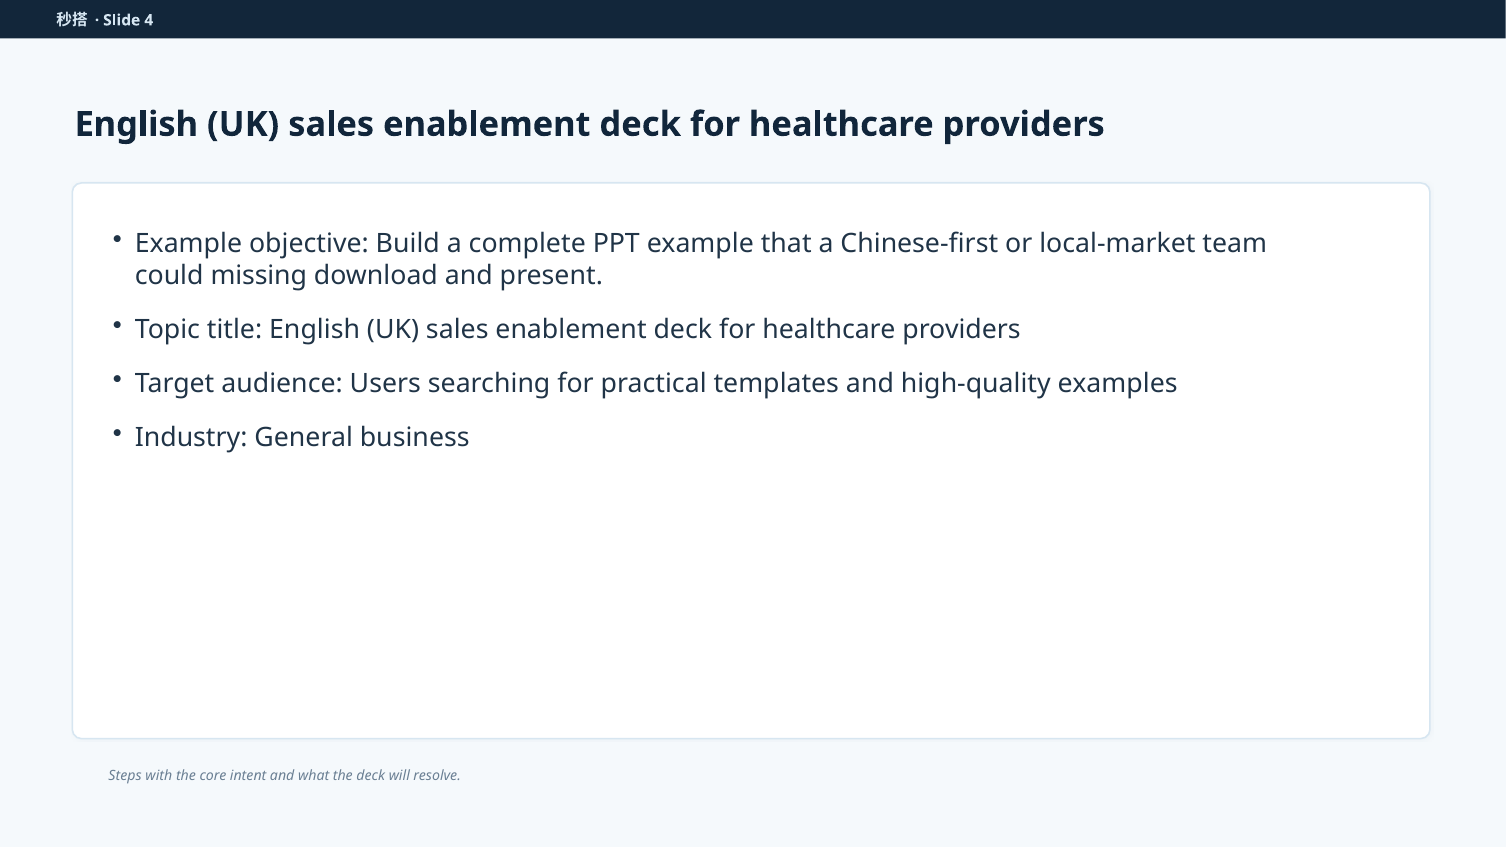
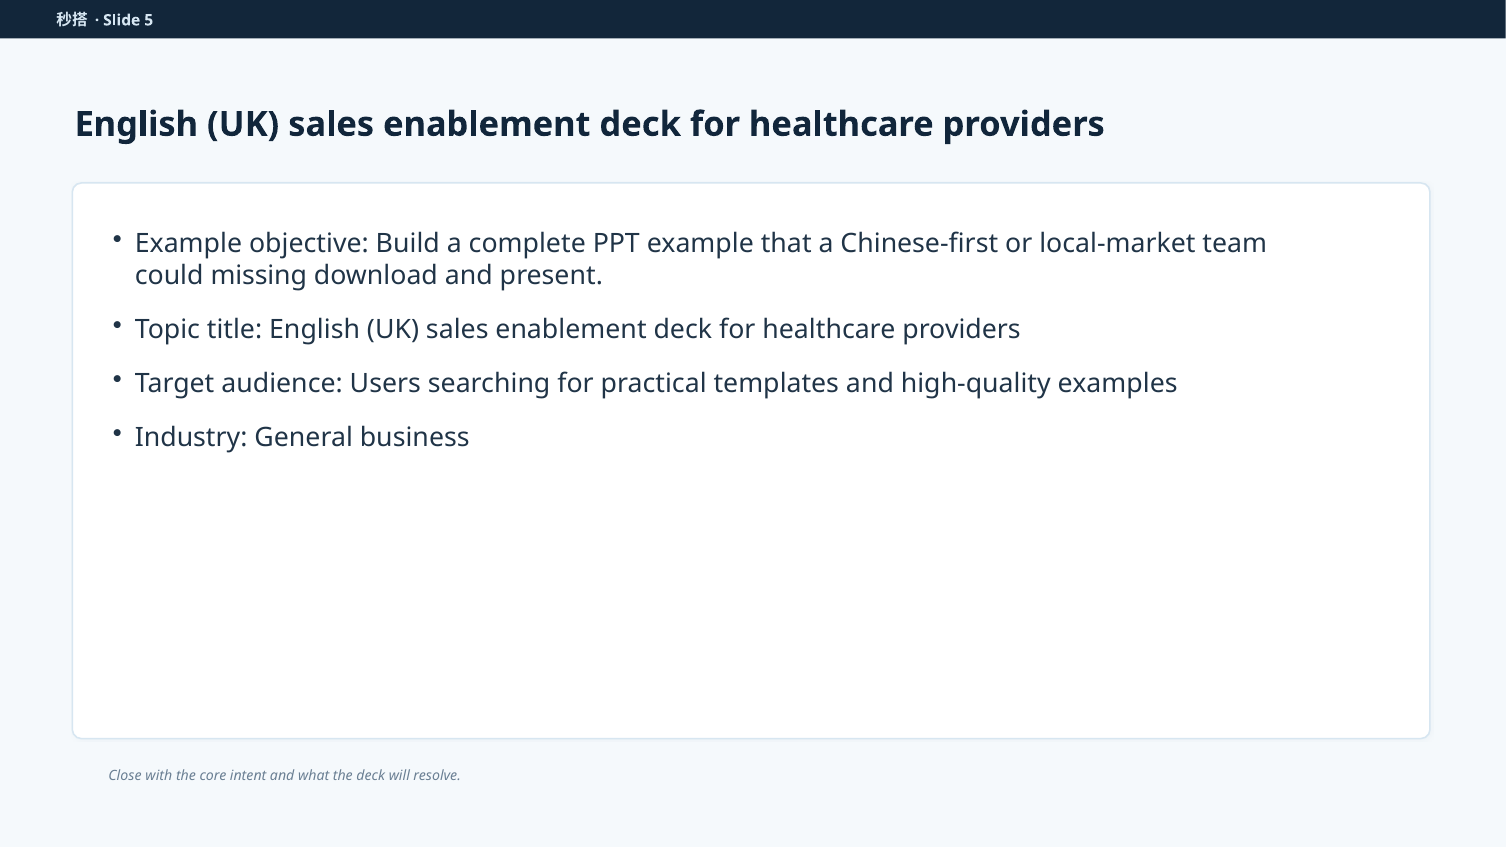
4: 4 -> 5 (149, 20)
Steps: Steps -> Close (125, 776)
